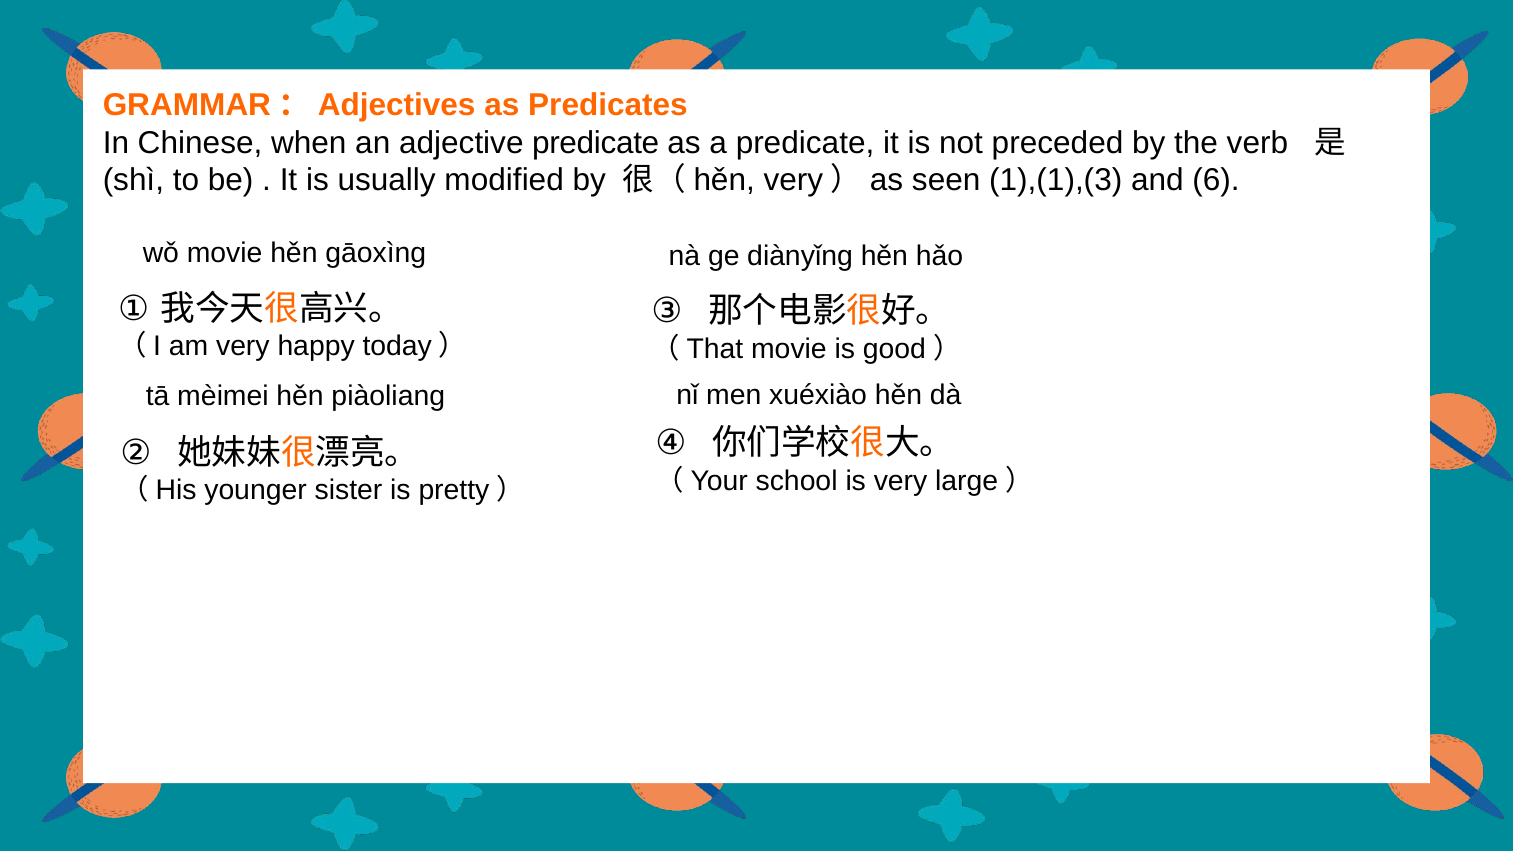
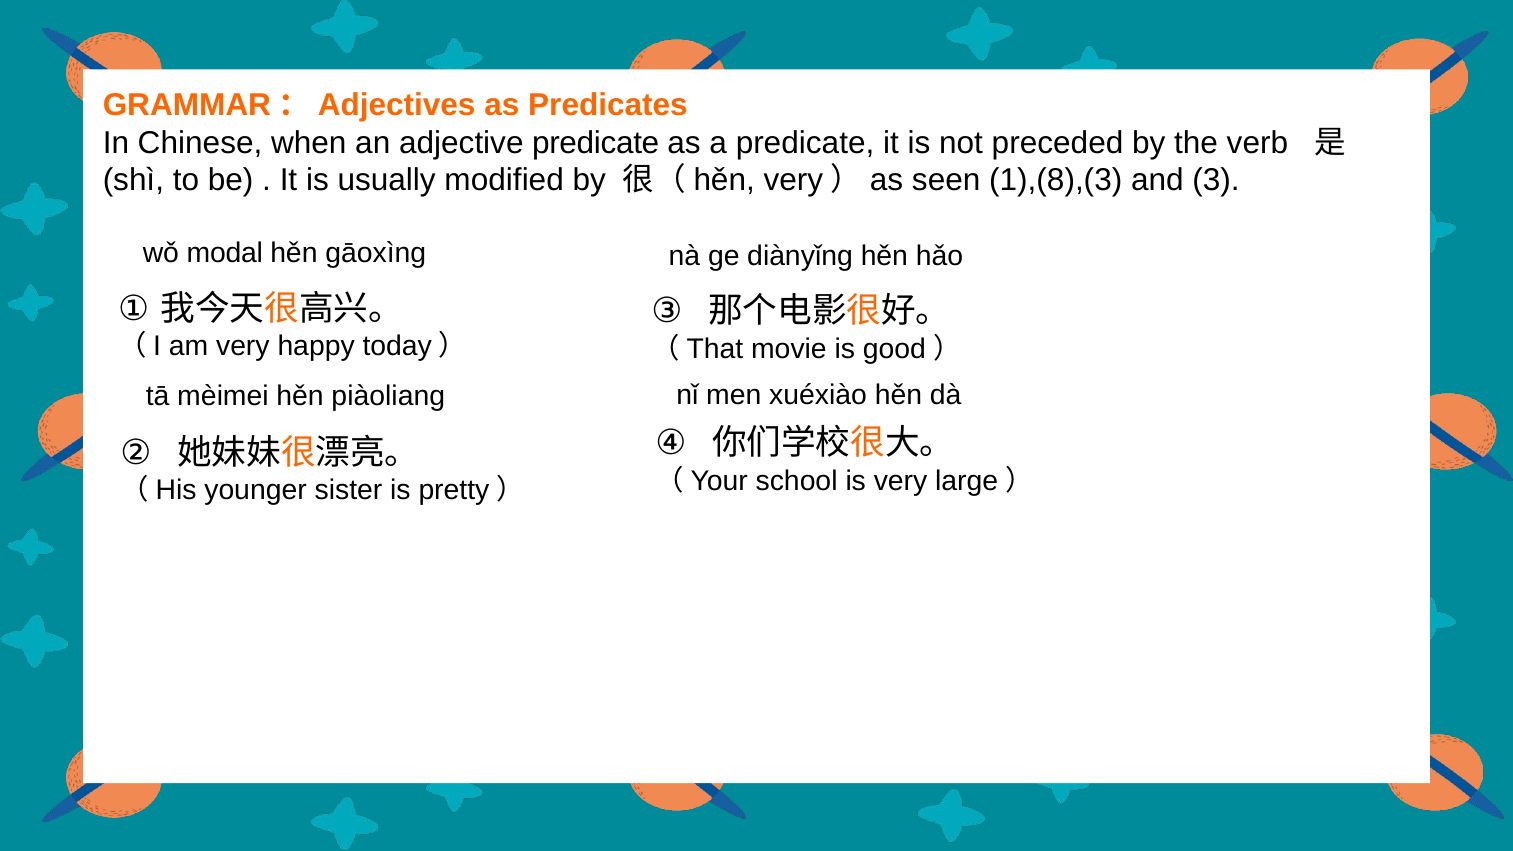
1),(1),(3: 1),(1),(3 -> 1),(8),(3 (1056, 180)
6: 6 -> 3 (1216, 180)
wǒ movie: movie -> modal (225, 253)
